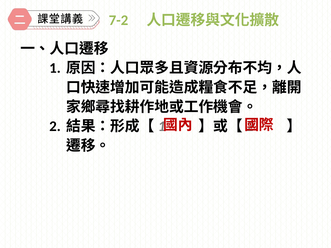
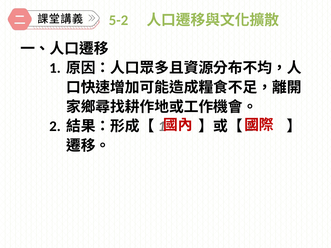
7-2: 7-2 -> 5-2 (119, 20)
